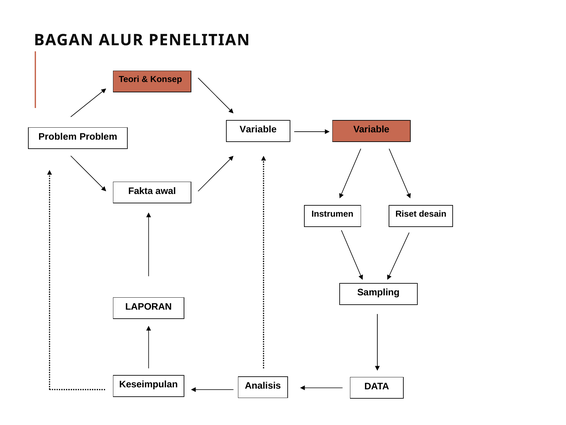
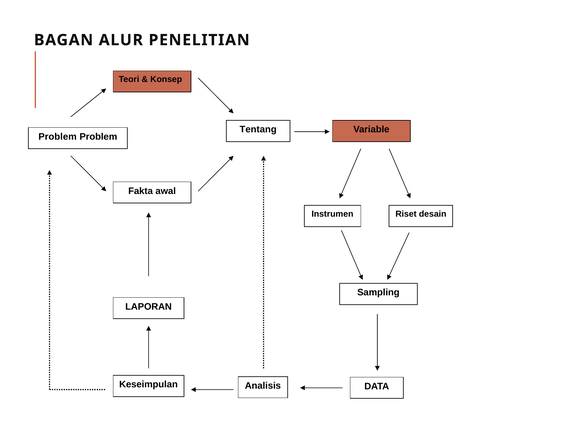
Variable: Variable -> Tentang (258, 129)
